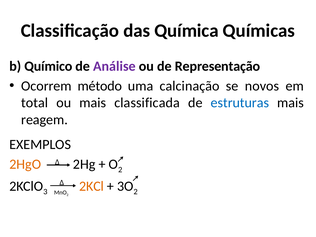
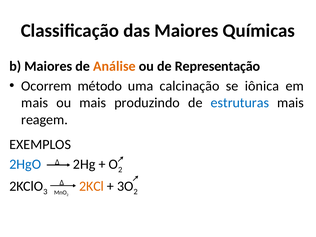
das Química: Química -> Maiores (186, 31)
b Químico: Químico -> Maiores (48, 66)
Análise colour: purple -> orange (114, 66)
novos: novos -> iônica (262, 86)
total: total -> mais (35, 103)
classificada: classificada -> produzindo (147, 103)
2HgO colour: orange -> blue (25, 164)
